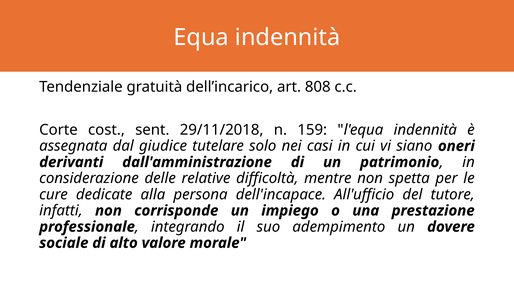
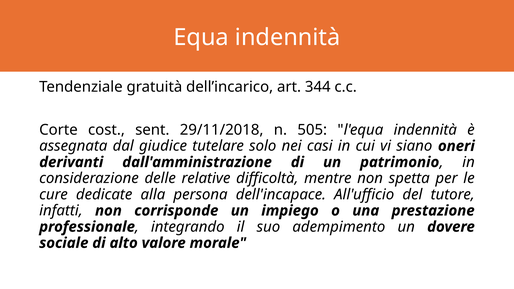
808: 808 -> 344 (318, 87)
159: 159 -> 505 (312, 130)
